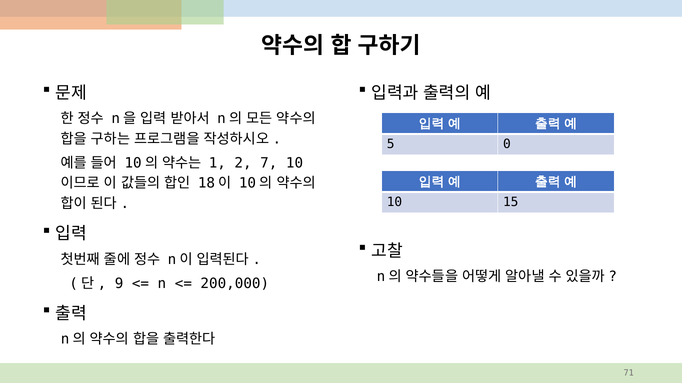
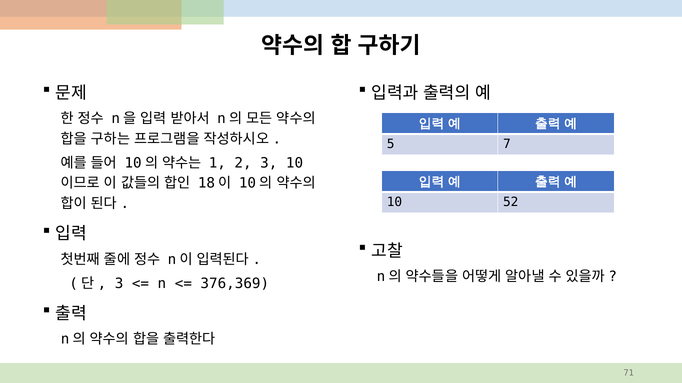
0: 0 -> 7 (507, 144)
2 7: 7 -> 3 (269, 163)
15: 15 -> 52 (511, 203)
9: 9 -> 3 (119, 284)
200,000: 200,000 -> 376,369 (235, 284)
